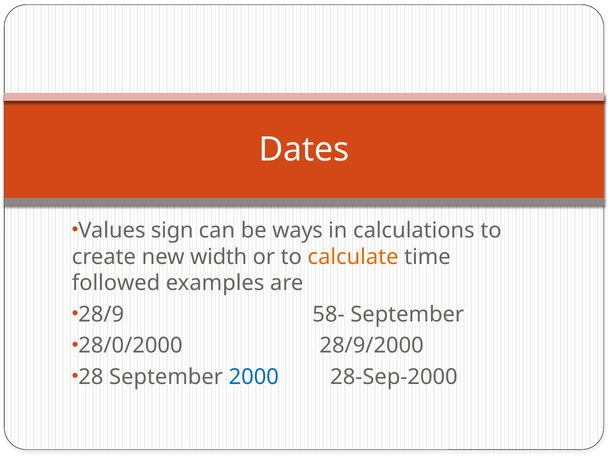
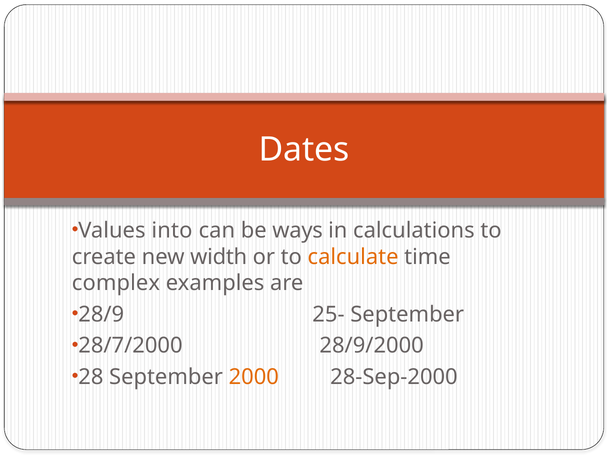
sign: sign -> into (172, 230)
followed: followed -> complex (116, 283)
58-: 58- -> 25- (328, 314)
28/0/2000: 28/0/2000 -> 28/7/2000 (130, 346)
2000 colour: blue -> orange (254, 377)
